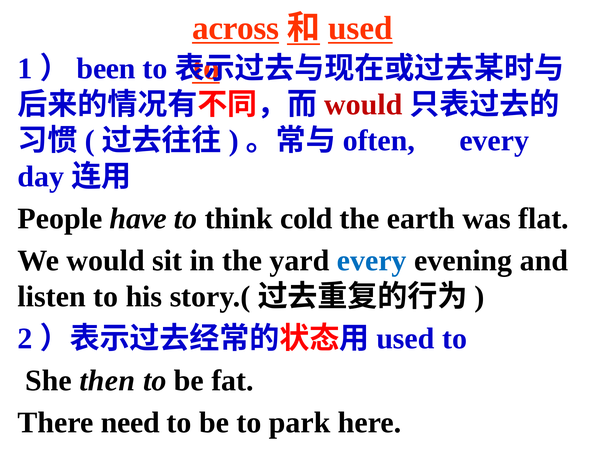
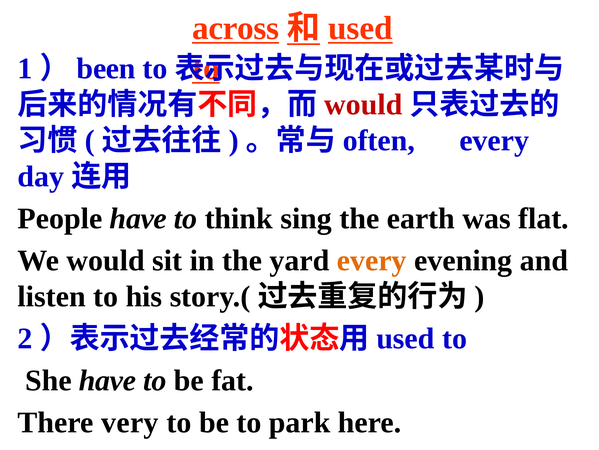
cold: cold -> sing (306, 218)
every colour: blue -> orange (372, 260)
She then: then -> have (108, 380)
need: need -> very (130, 422)
